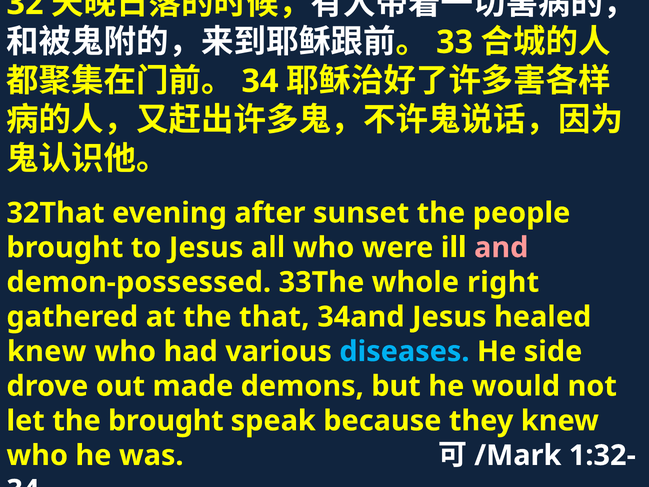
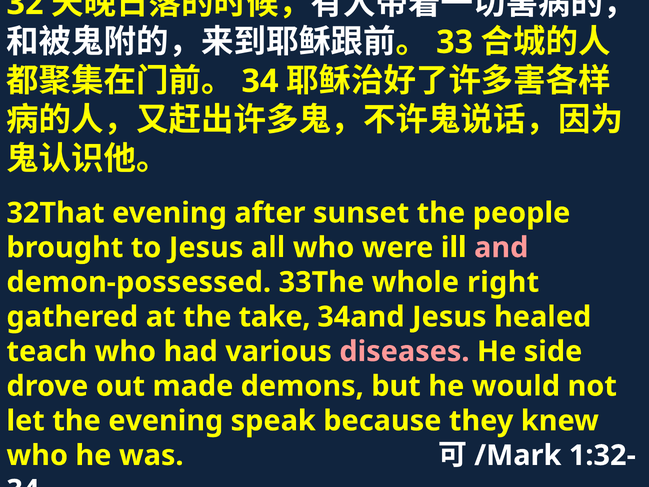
that: that -> take (275, 317)
knew: knew -> teach (47, 351)
diseases colour: light blue -> pink (404, 351)
the brought: brought -> evening (166, 421)
